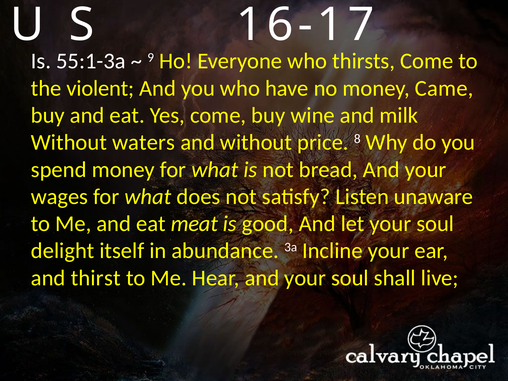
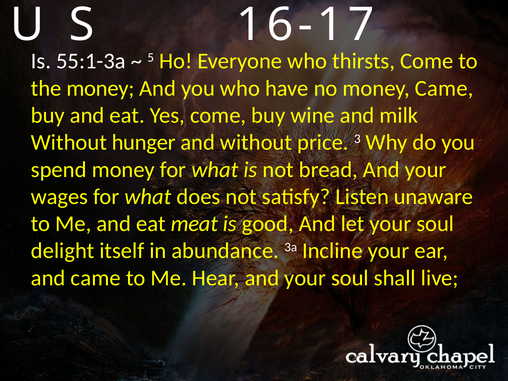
9: 9 -> 5 (151, 58)
the violent: violent -> money (100, 88)
waters: waters -> hunger (144, 142)
8: 8 -> 3 (357, 139)
and thirst: thirst -> came (96, 278)
